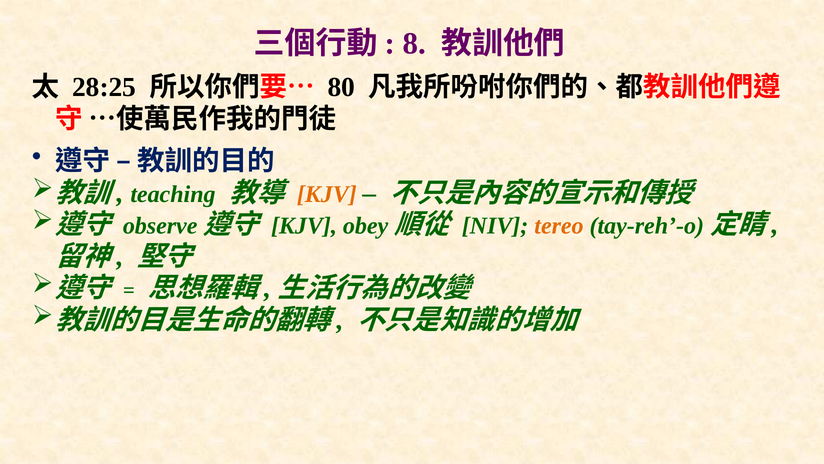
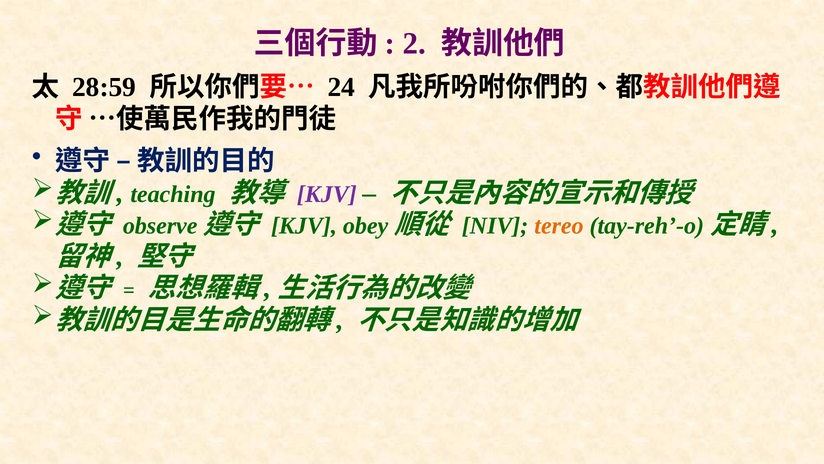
8: 8 -> 2 (414, 43)
28:25: 28:25 -> 28:59 (104, 87)
80: 80 -> 24 (341, 87)
KJV colour: orange -> purple (327, 194)
